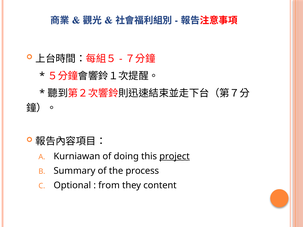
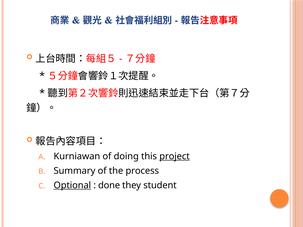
Optional underline: none -> present (72, 185)
from: from -> done (109, 185)
content: content -> student (160, 185)
